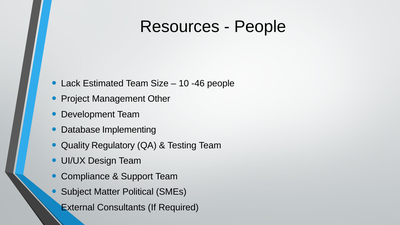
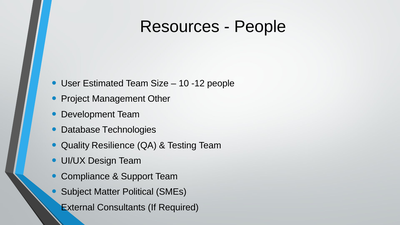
Lack: Lack -> User (71, 83)
-46: -46 -> -12 (198, 83)
Implementing: Implementing -> Technologies (129, 130)
Regulatory: Regulatory -> Resilience (113, 145)
